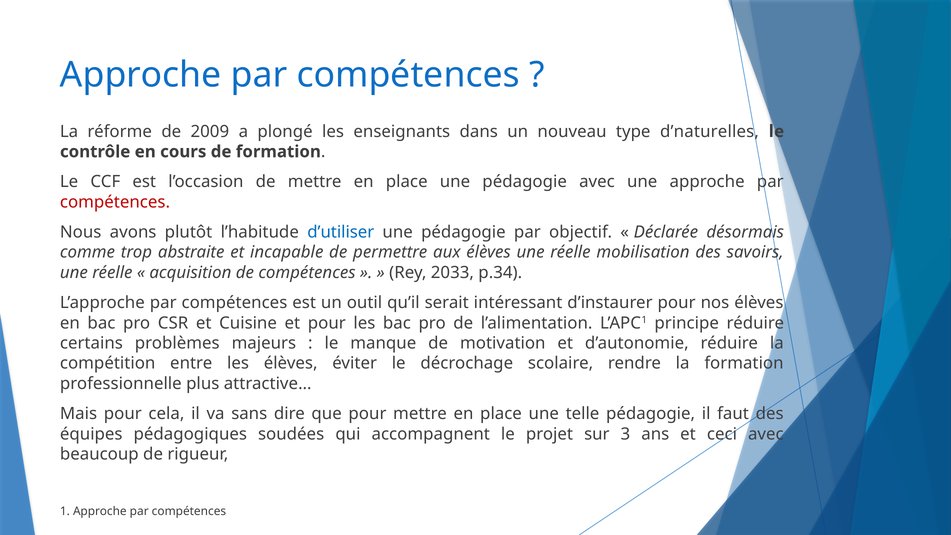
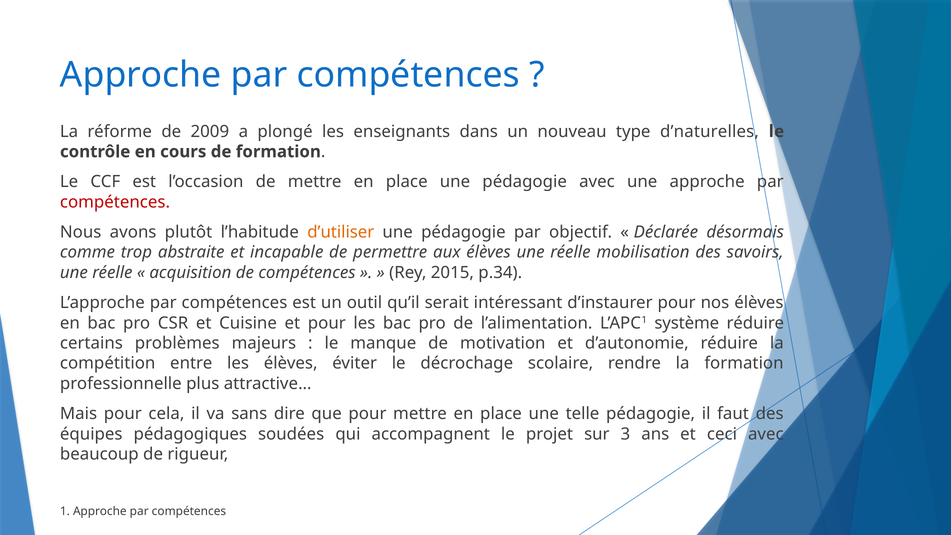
d’utiliser colour: blue -> orange (341, 232)
2033: 2033 -> 2015 (452, 273)
principe: principe -> système (687, 323)
